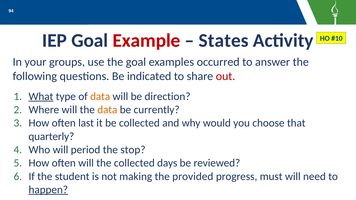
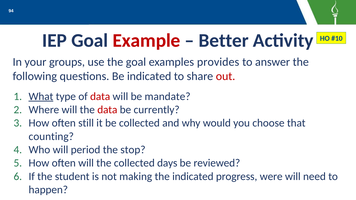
States: States -> Better (224, 41)
occurred: occurred -> provides (218, 62)
data colour: orange -> red (100, 96)
direction: direction -> mandate (168, 96)
data colour: orange -> red (107, 110)
last: last -> still (86, 123)
quarterly: quarterly -> counting (51, 137)
the provided: provided -> indicated (193, 177)
must: must -> were (271, 177)
happen underline: present -> none (48, 190)
